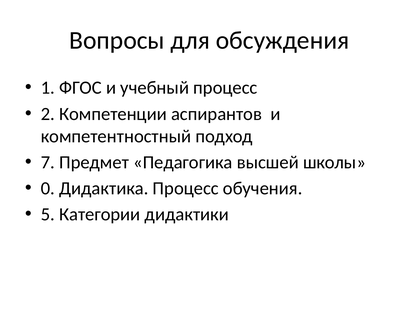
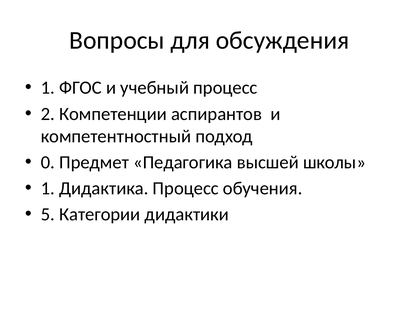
7: 7 -> 0 (48, 162)
0: 0 -> 1 (48, 188)
